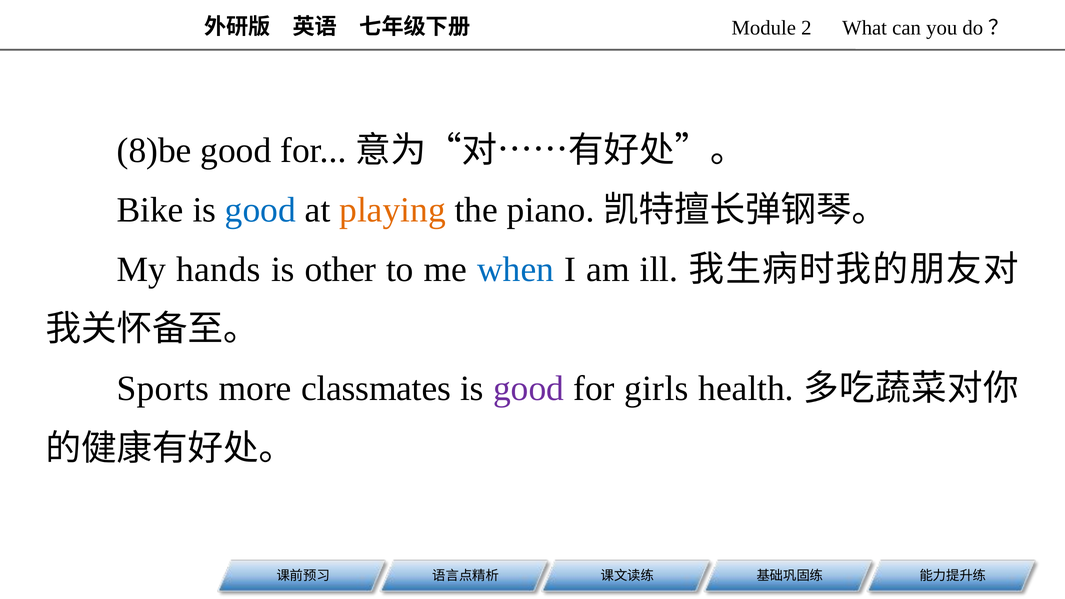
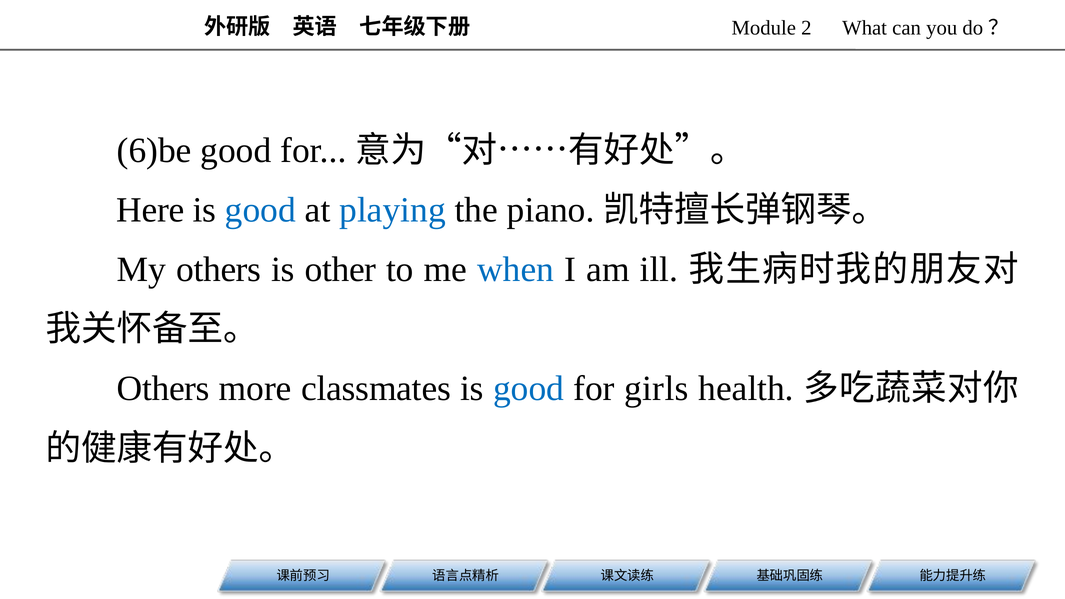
8)be: 8)be -> 6)be (154, 150)
Bike: Bike -> Here (150, 210)
playing colour: orange -> blue (393, 210)
My hands: hands -> others (219, 270)
Sports: Sports -> Others (163, 389)
good colour: purple -> blue (529, 389)
